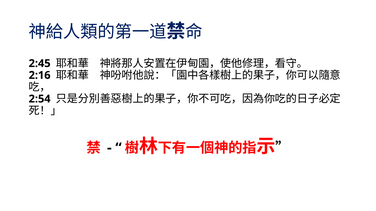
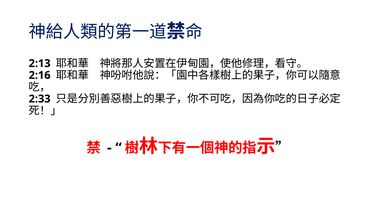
2:45: 2:45 -> 2:13 (40, 64)
2:54: 2:54 -> 2:33 (40, 99)
